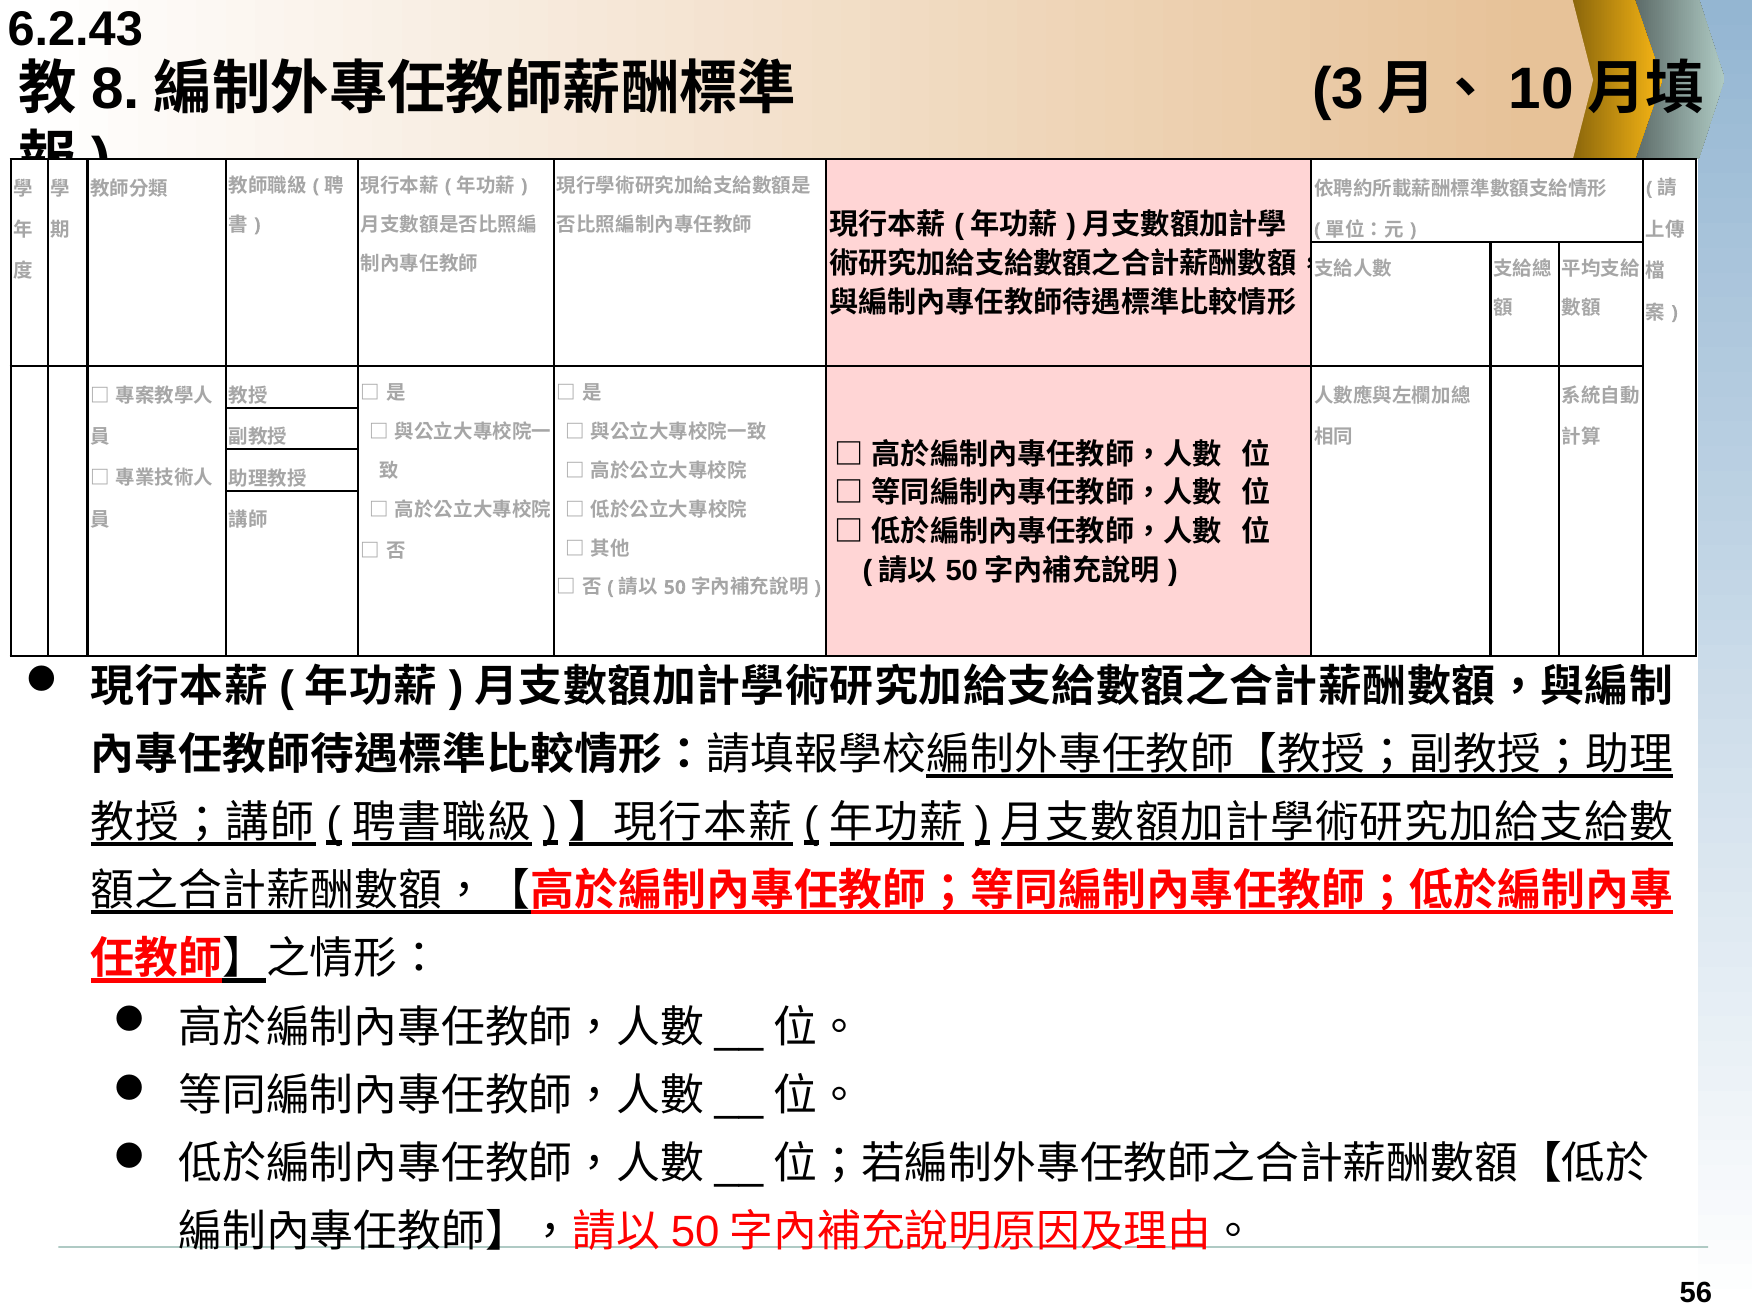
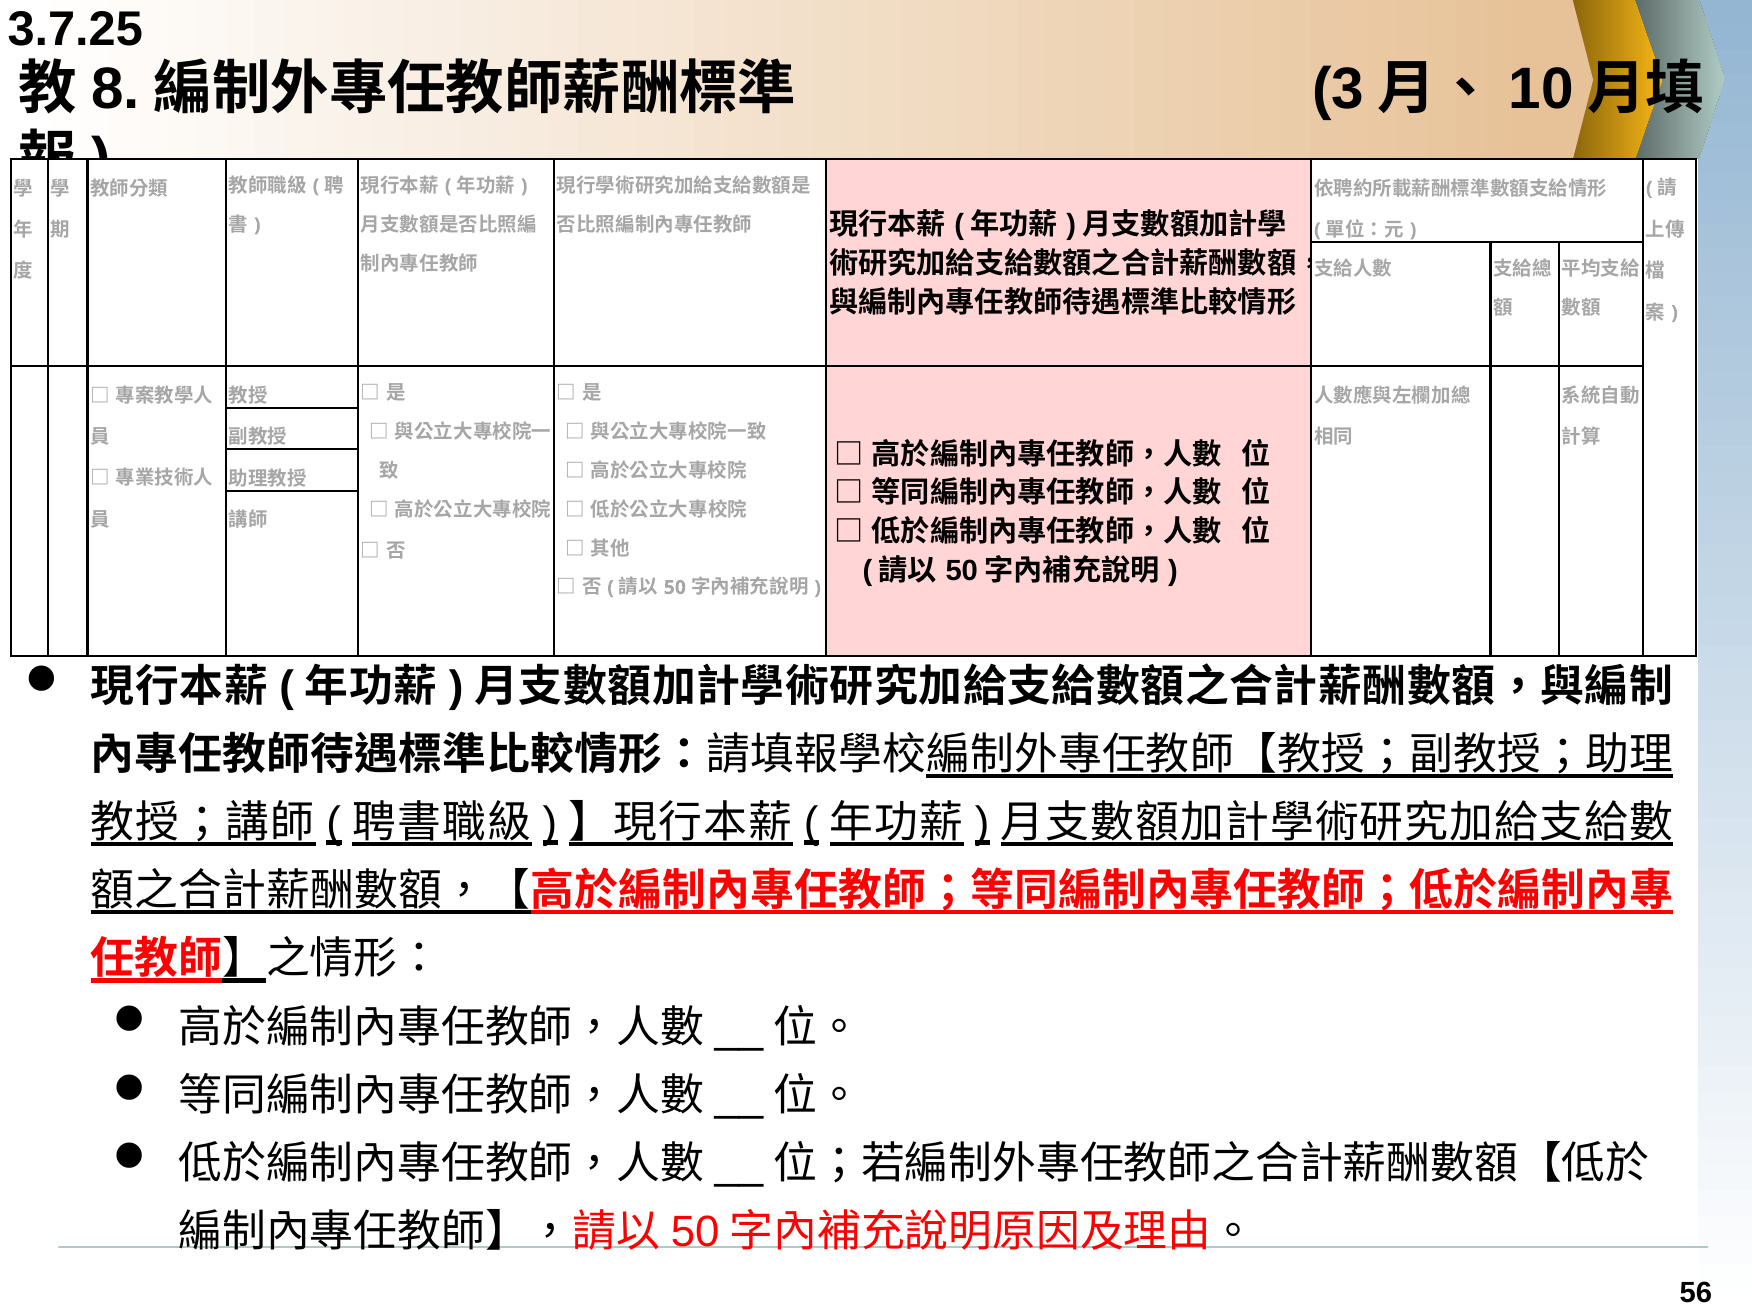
6.2.43: 6.2.43 -> 3.7.25 (75, 30)
